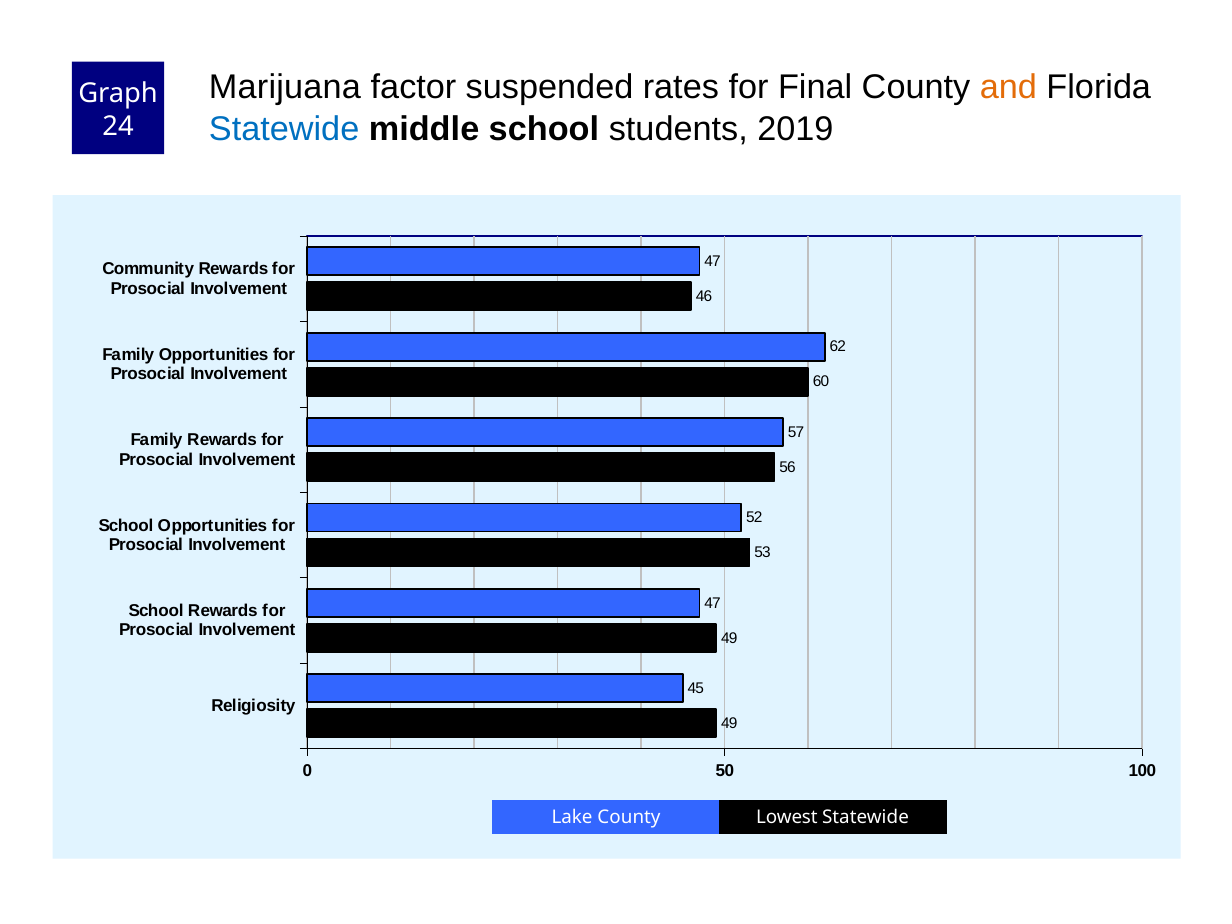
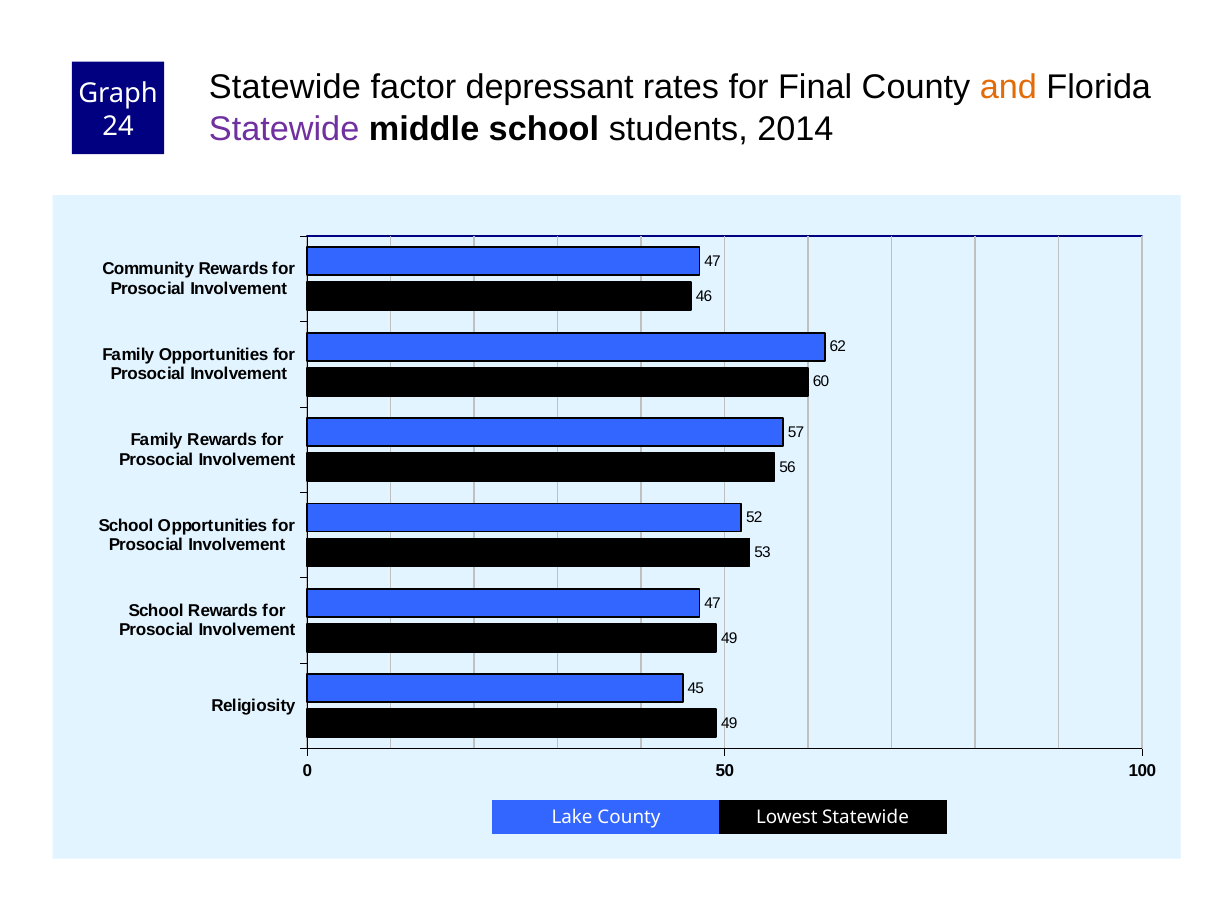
Marijuana: Marijuana -> Statewide (285, 88)
suspended: suspended -> depressant (550, 88)
Statewide colour: blue -> purple (284, 129)
2019: 2019 -> 2014 (795, 129)
